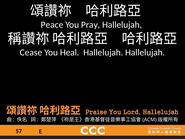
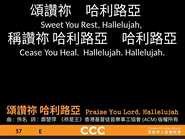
Peace: Peace -> Sweet (52, 25)
Pray: Pray -> Rest (91, 25)
